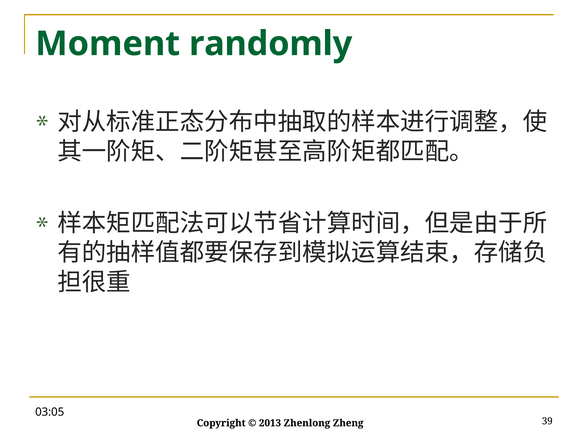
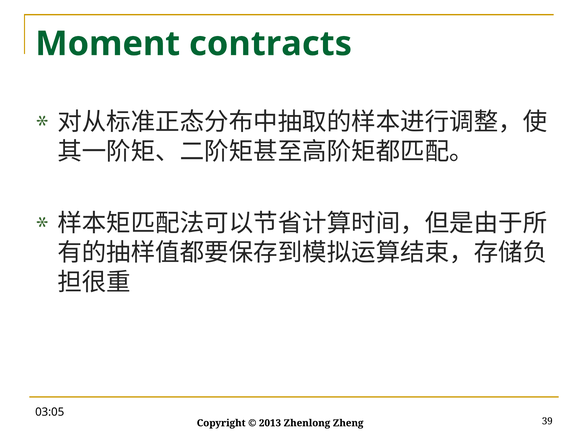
randomly: randomly -> contracts (271, 44)
